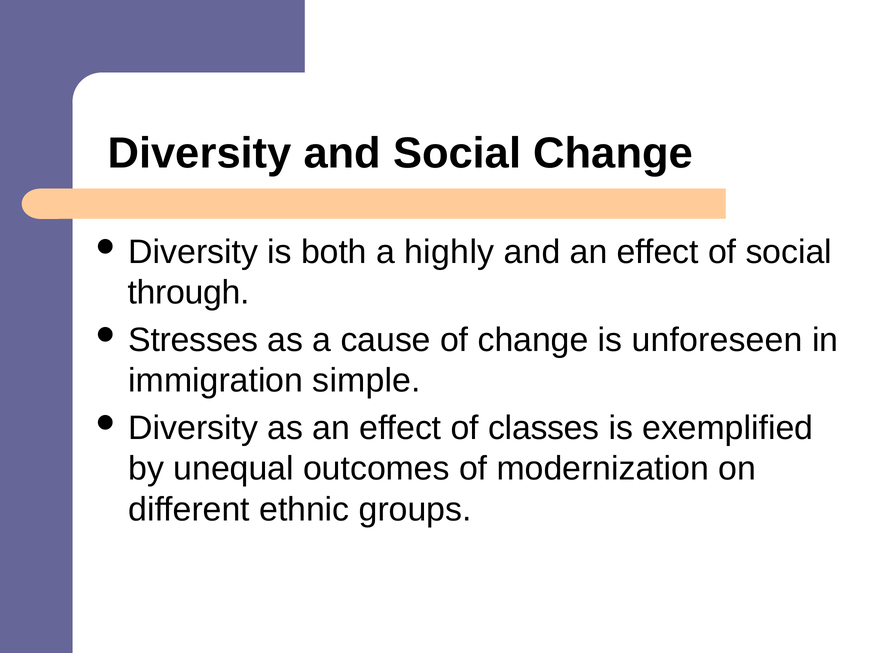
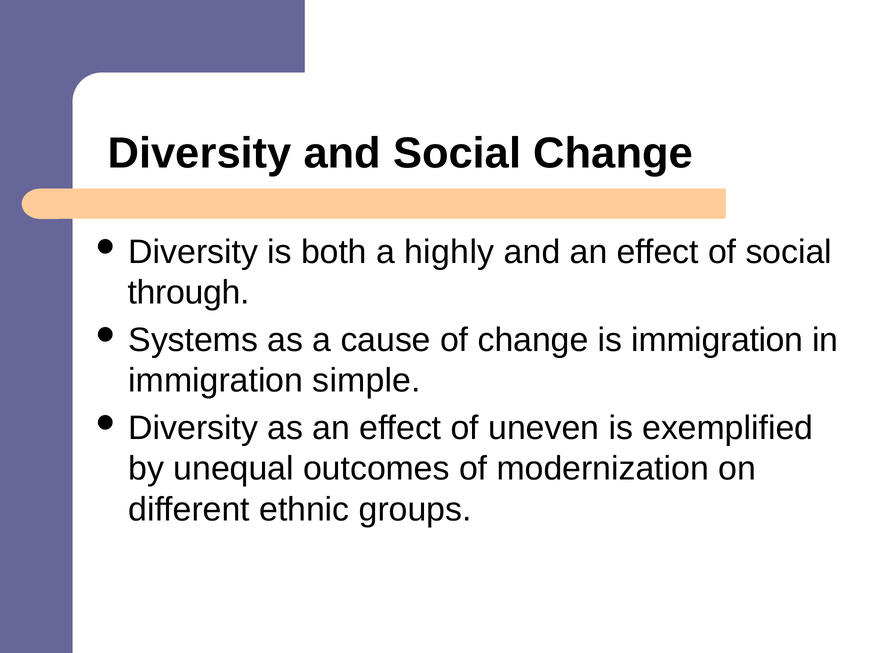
Stresses: Stresses -> Systems (193, 340)
is unforeseen: unforeseen -> immigration (717, 340)
classes: classes -> uneven (544, 428)
